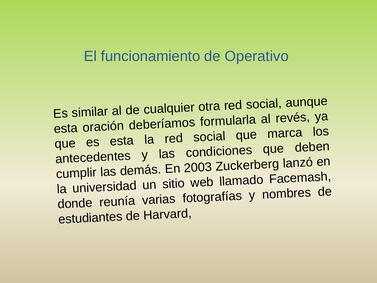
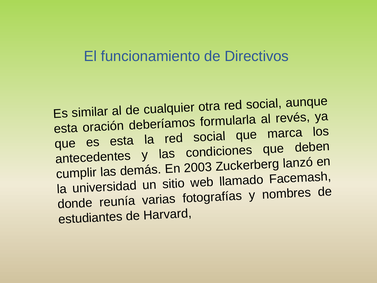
Operativo: Operativo -> Directivos (257, 56)
